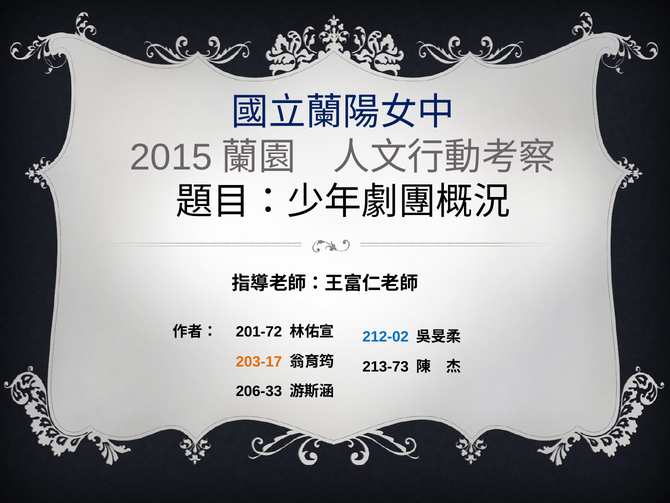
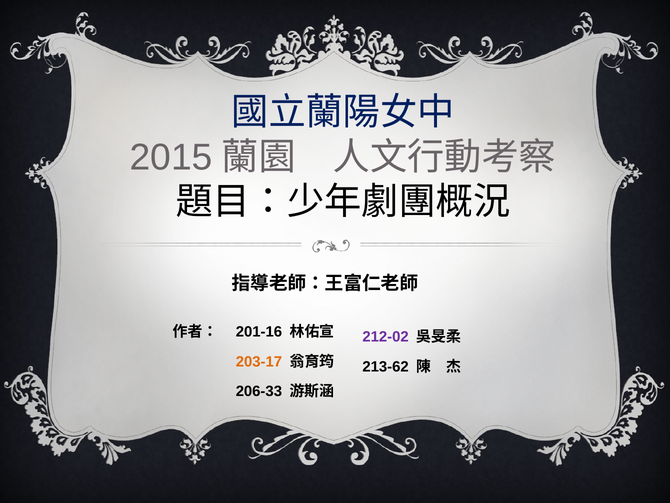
201-72: 201-72 -> 201-16 (259, 331)
212-02 colour: blue -> purple (386, 337)
213-73: 213-73 -> 213-62 (386, 366)
